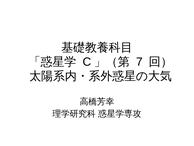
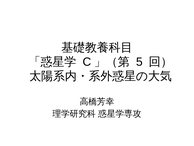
7: 7 -> 5 (139, 62)
